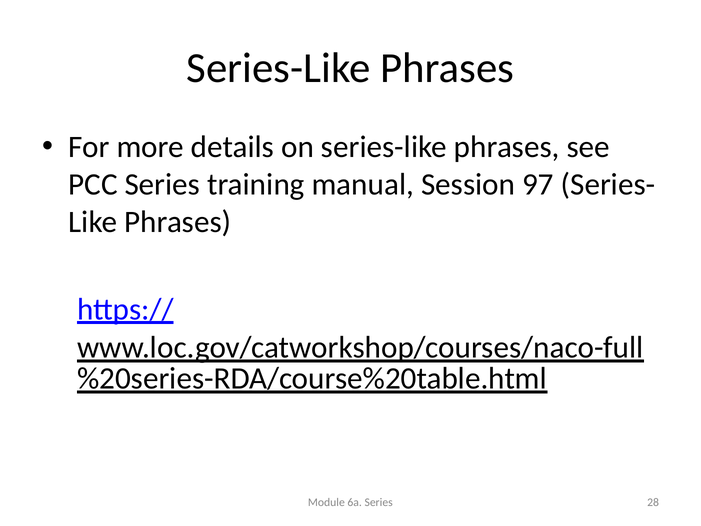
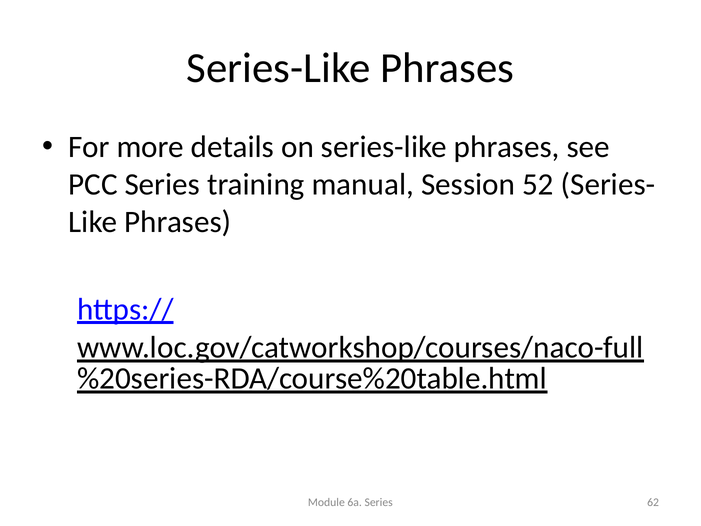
97: 97 -> 52 (538, 184)
28: 28 -> 62 (653, 502)
